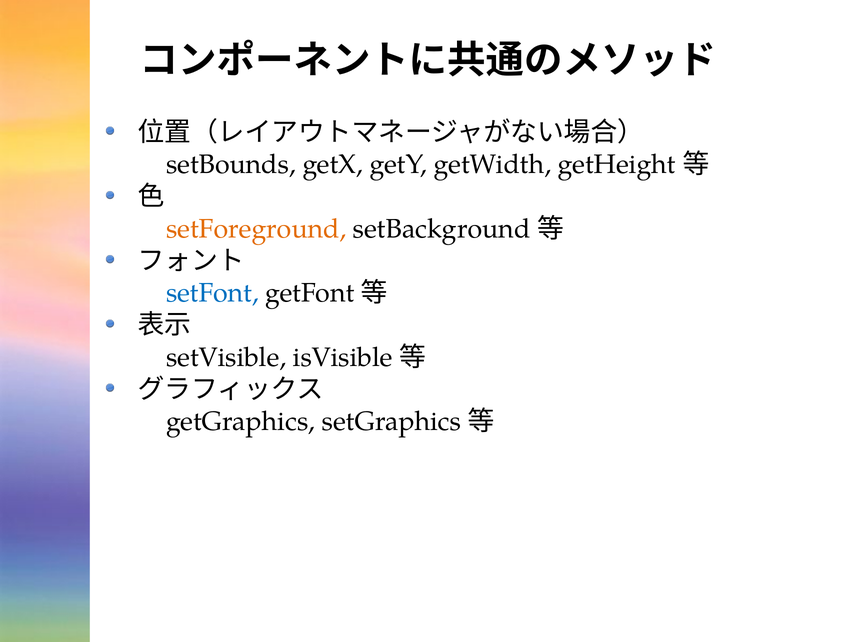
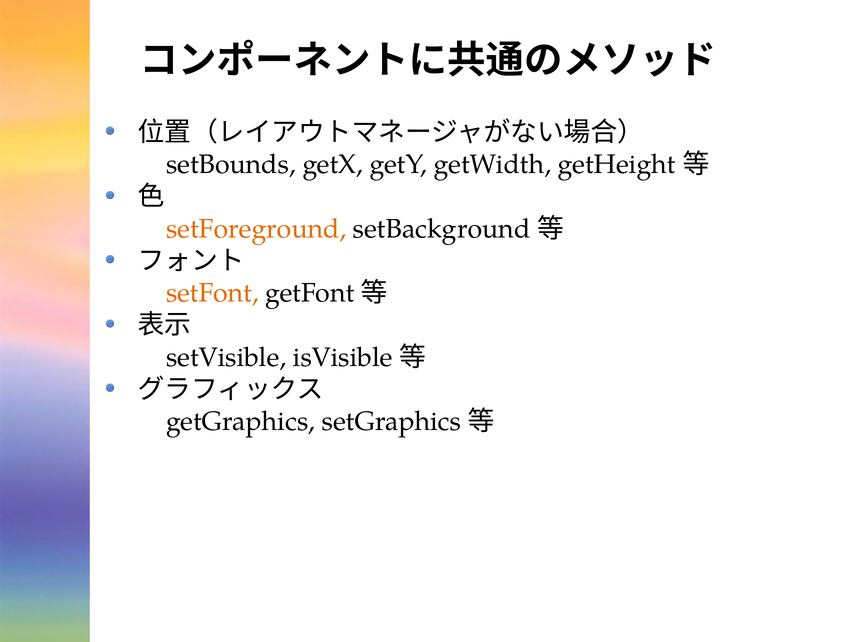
setFont colour: blue -> orange (212, 293)
